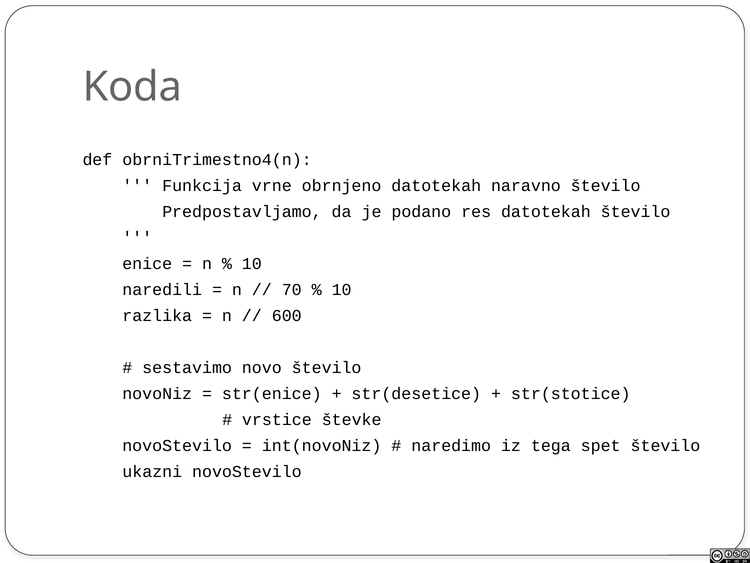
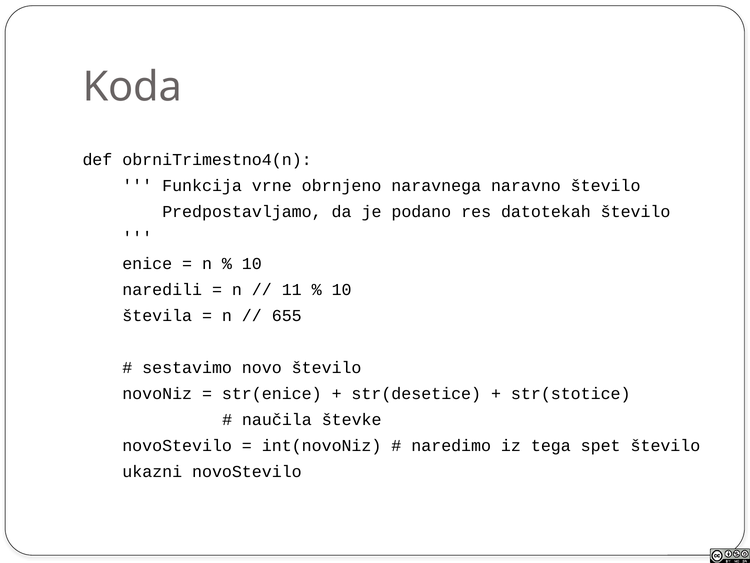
obrnjeno datotekah: datotekah -> naravnega (436, 186)
70: 70 -> 11 (292, 290)
razlika: razlika -> števila (157, 316)
600: 600 -> 655 (287, 316)
vrstice: vrstice -> naučila (277, 419)
